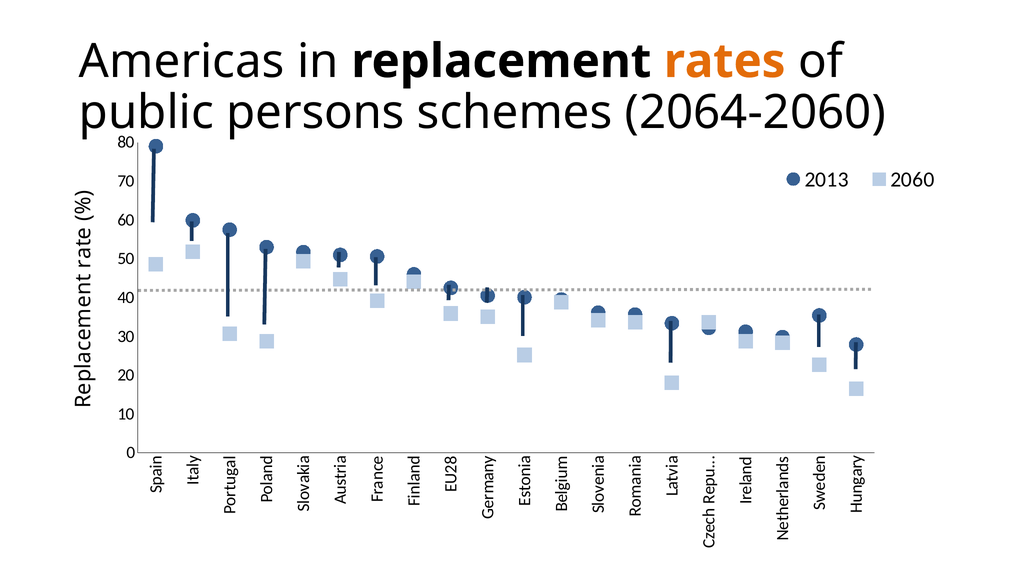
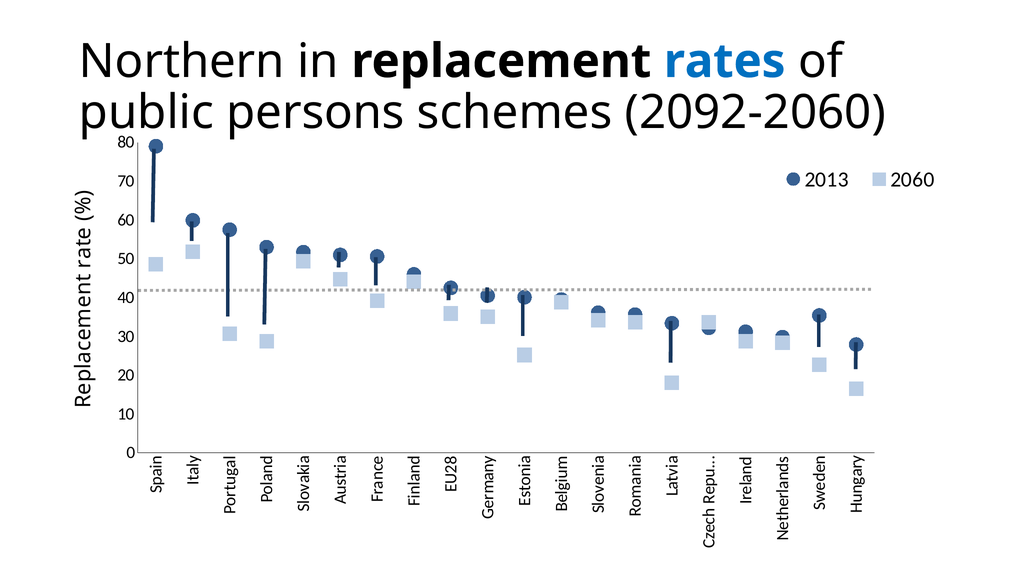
Americas: Americas -> Northern (182, 61)
rates colour: orange -> blue (725, 61)
2064-2060: 2064-2060 -> 2092-2060 (755, 113)
